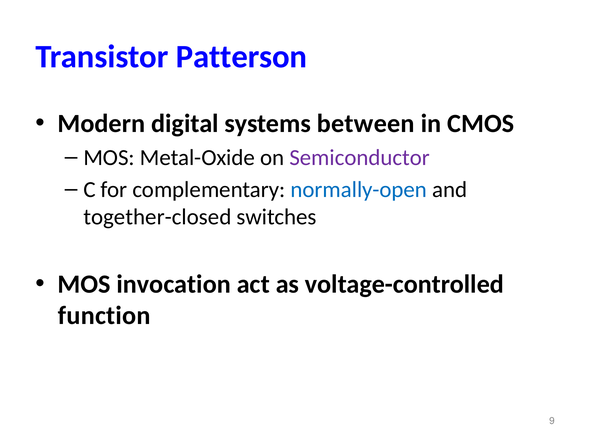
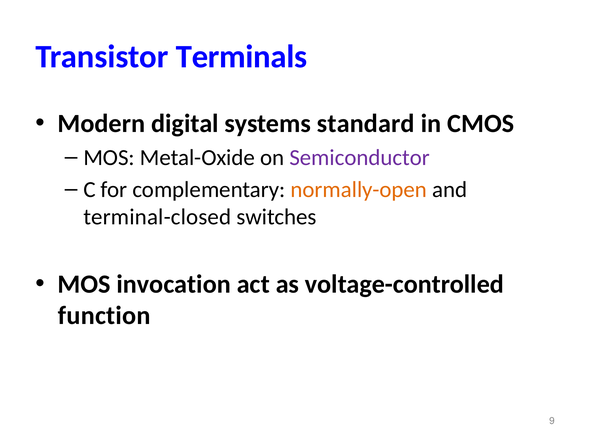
Patterson: Patterson -> Terminals (242, 57)
between: between -> standard (366, 124)
normally-open colour: blue -> orange (359, 190)
together-closed: together-closed -> terminal-closed (157, 217)
